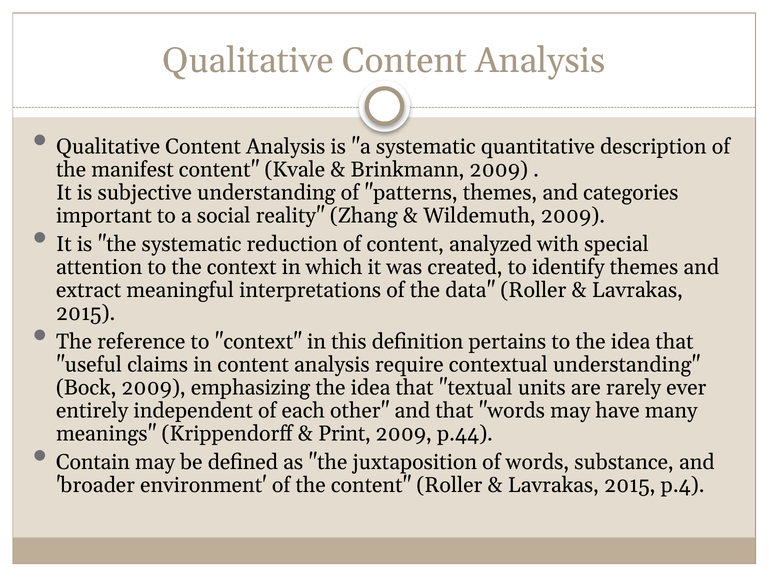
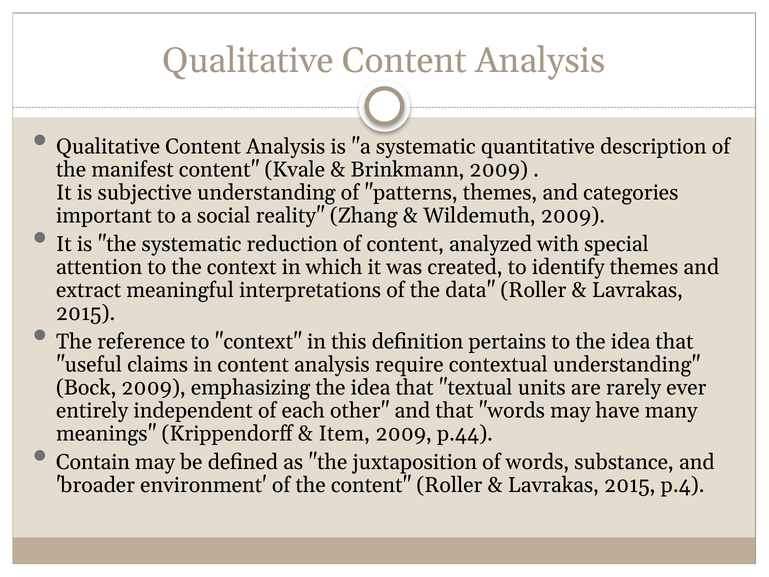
Print: Print -> Item (344, 434)
